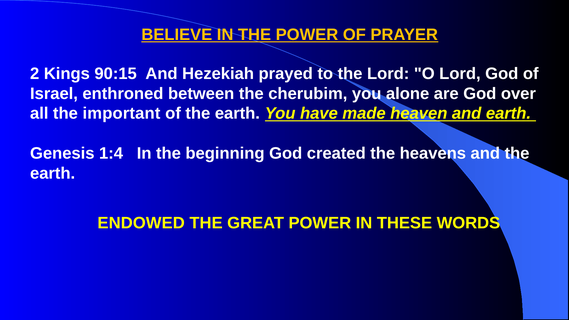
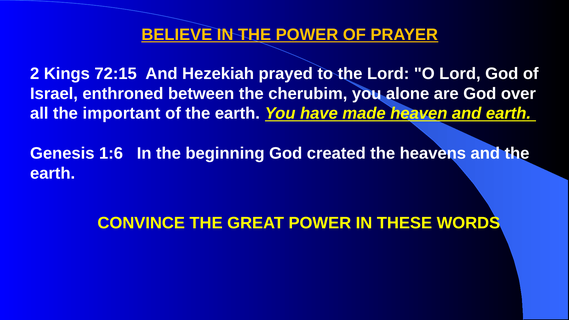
90:15: 90:15 -> 72:15 (116, 74)
1:4: 1:4 -> 1:6 (111, 153)
ENDOWED: ENDOWED -> CONVINCE (141, 223)
